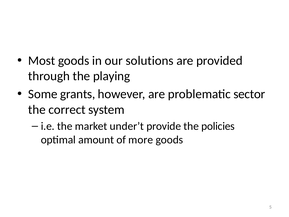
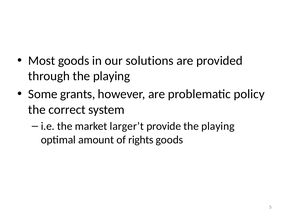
sector: sector -> policy (249, 94)
under’t: under’t -> larger’t (127, 126)
provide the policies: policies -> playing (218, 126)
more: more -> rights (141, 140)
